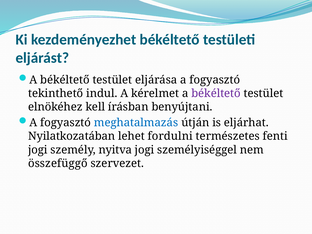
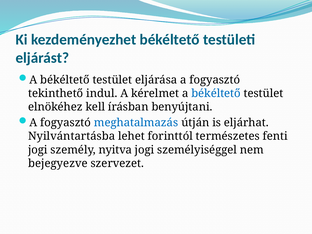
békéltető colour: purple -> blue (216, 93)
Nyilatkozatában: Nyilatkozatában -> Nyilvántartásba (72, 136)
fordulni: fordulni -> forinttól (170, 136)
összefüggő: összefüggő -> bejegyezve (58, 163)
